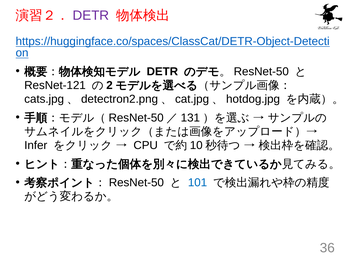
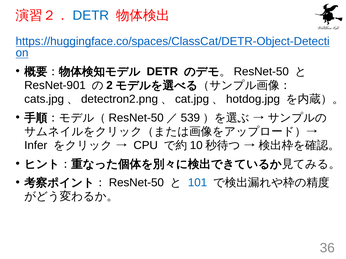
DETR colour: purple -> blue (91, 16)
ResNet-121: ResNet-121 -> ResNet-901 (55, 86)
131: 131 -> 539 (190, 118)
